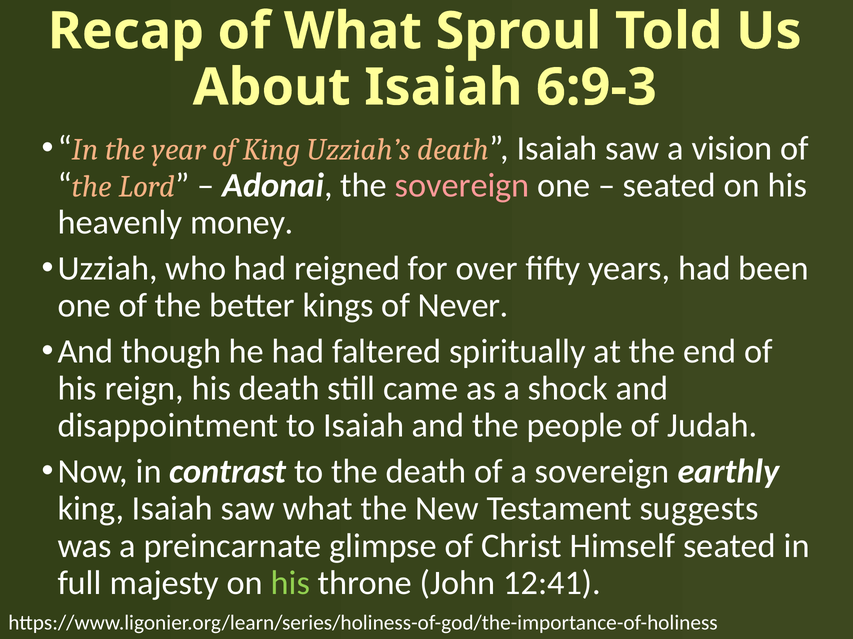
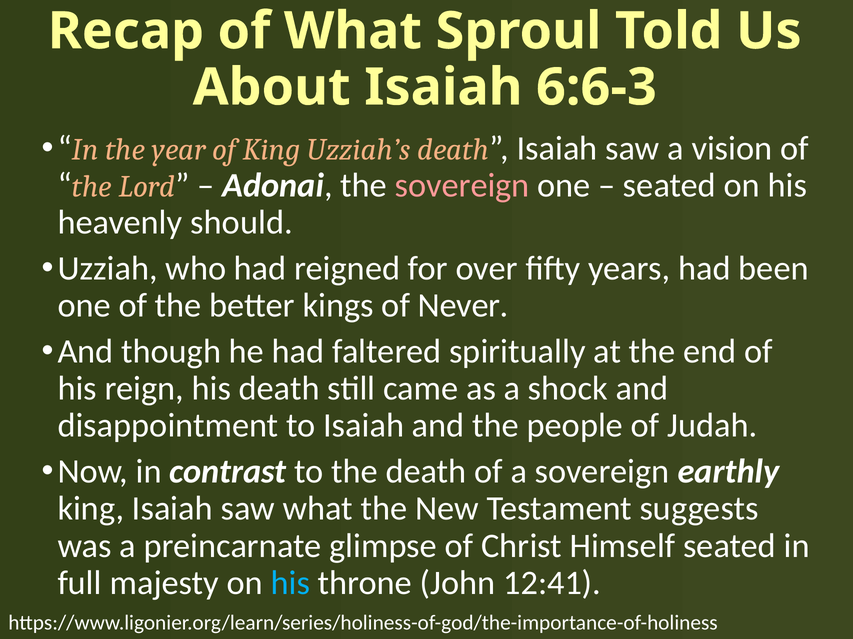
6:9-3: 6:9-3 -> 6:6-3 (596, 88)
money: money -> should (242, 223)
his colour: light green -> light blue (290, 583)
